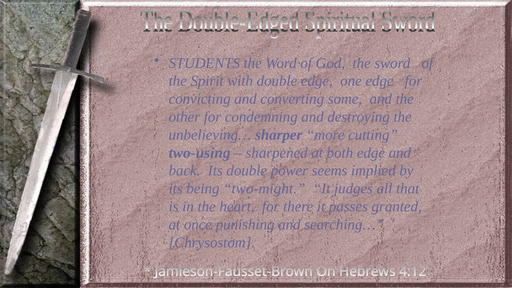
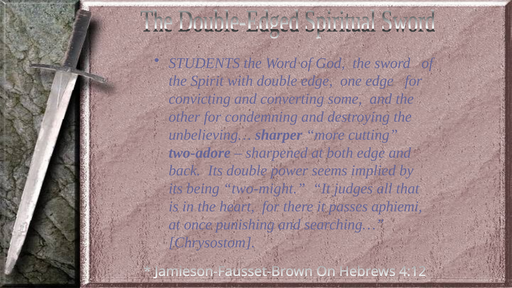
two-using: two-using -> two-adore (200, 153)
granted: granted -> aphiemi (397, 207)
